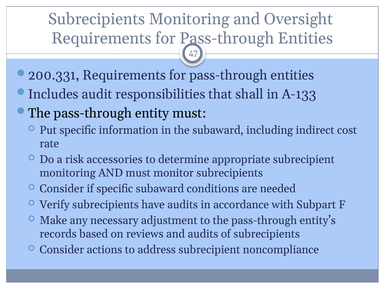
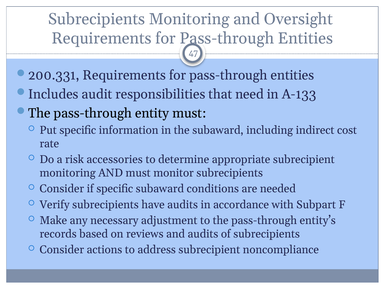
shall: shall -> need (250, 94)
